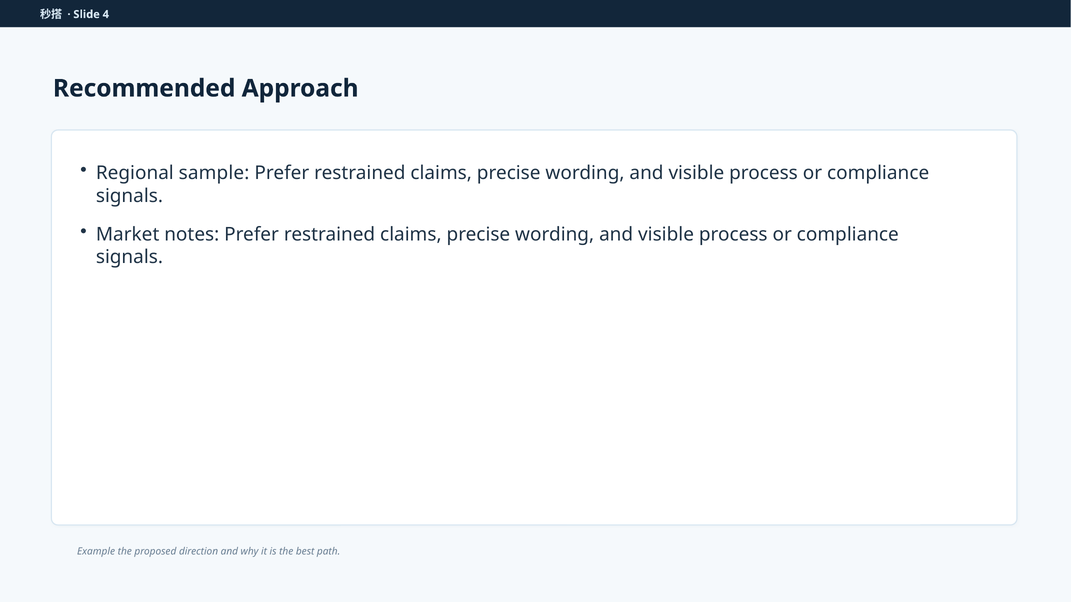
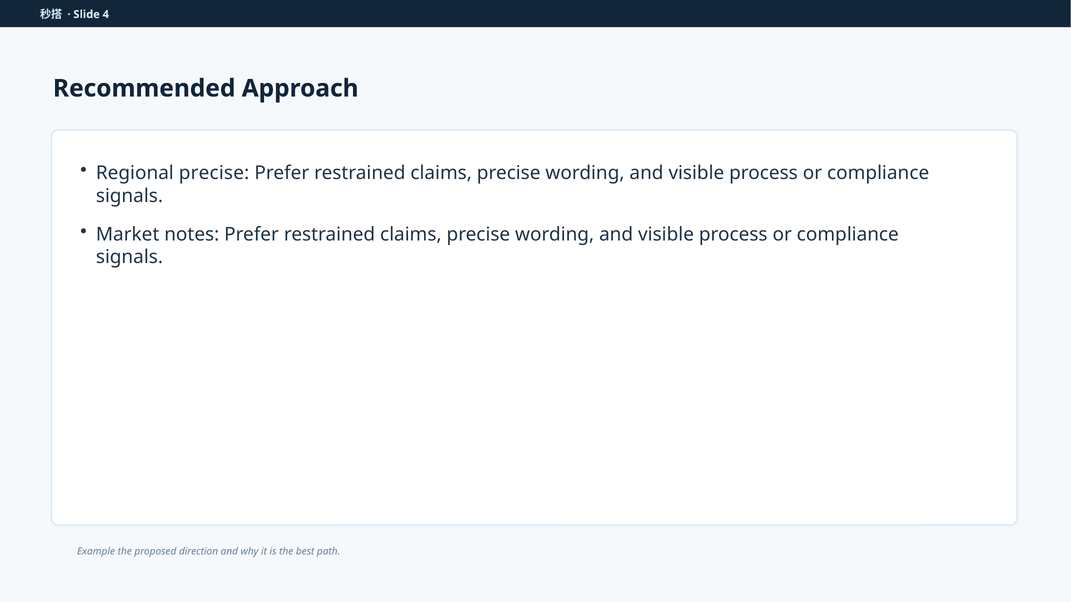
Regional sample: sample -> precise (214, 173)
